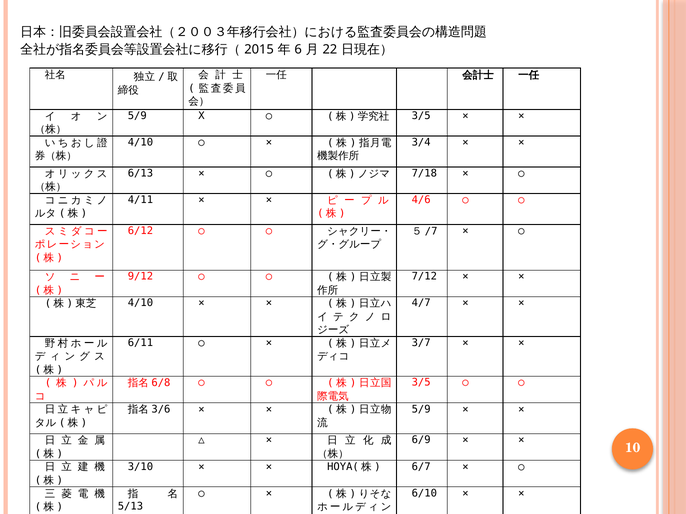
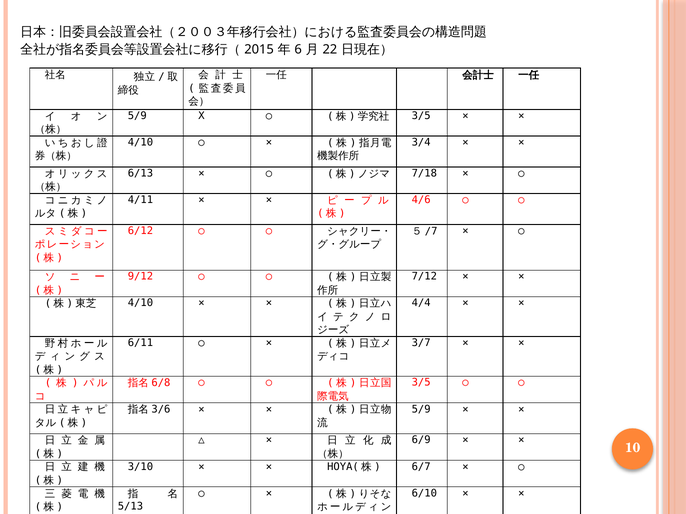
4/7: 4/7 -> 4/4 (421, 303)
